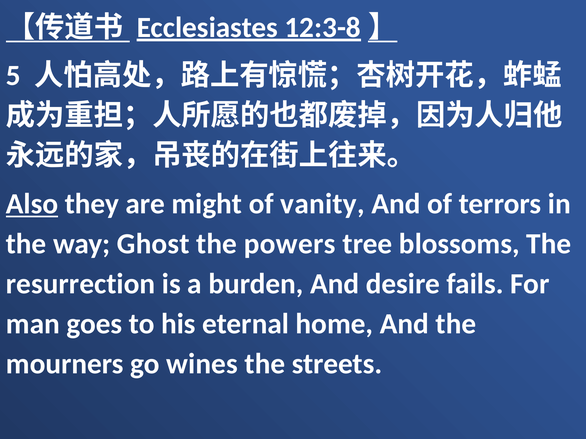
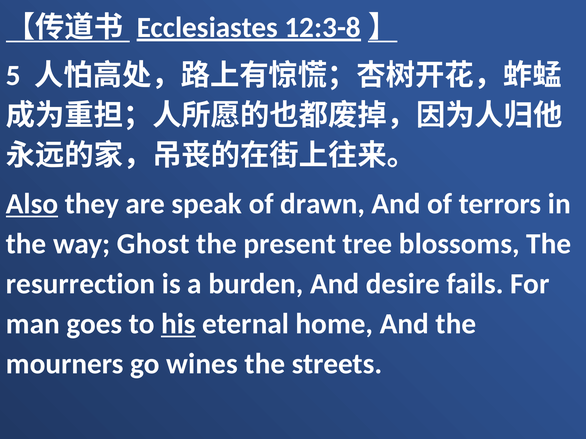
might: might -> speak (207, 204)
vanity: vanity -> drawn (323, 204)
powers: powers -> present (290, 244)
his underline: none -> present (178, 324)
